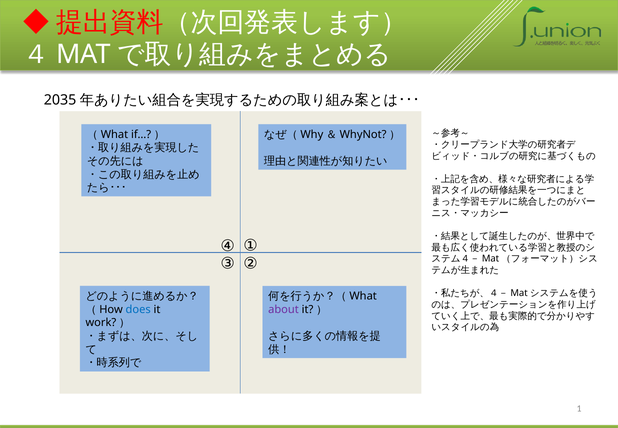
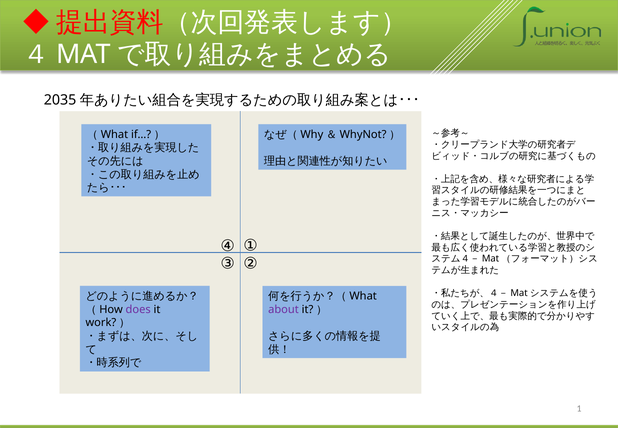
does colour: blue -> purple (138, 309)
